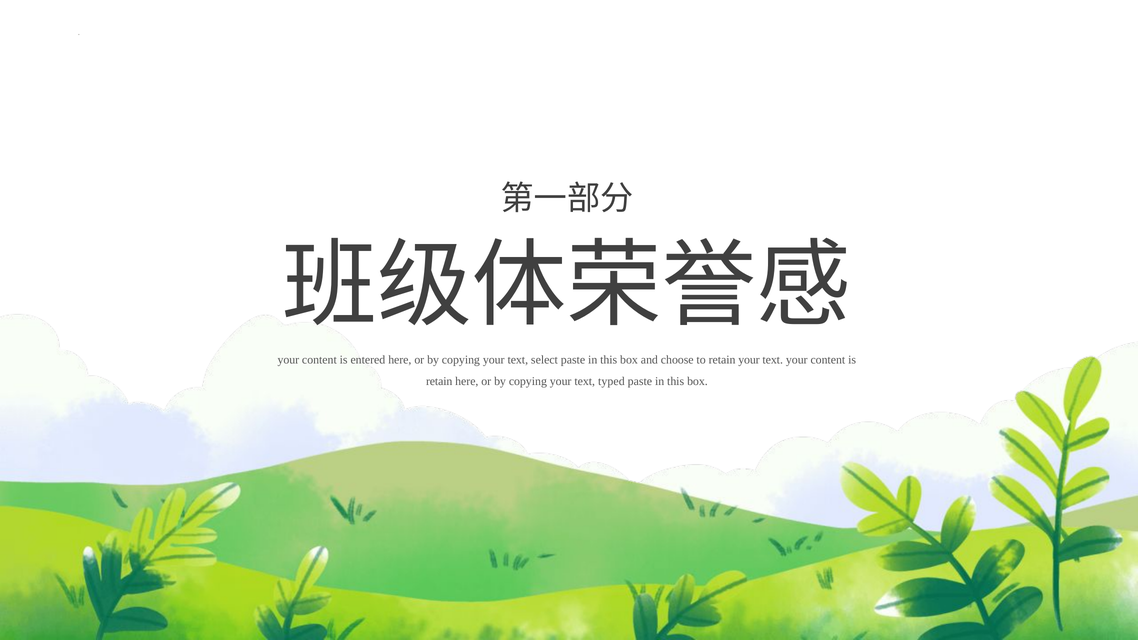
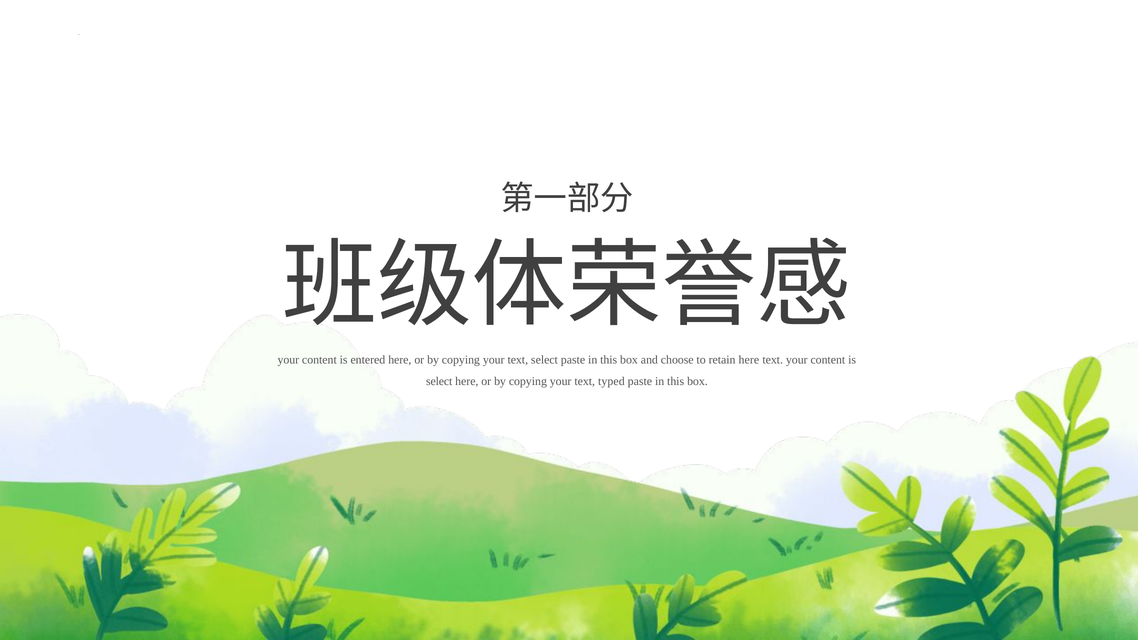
retain your: your -> here (749, 360)
retain: retain -> select (439, 381)
